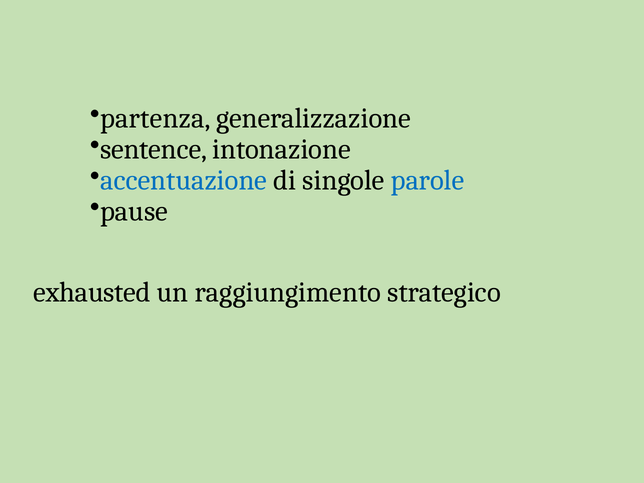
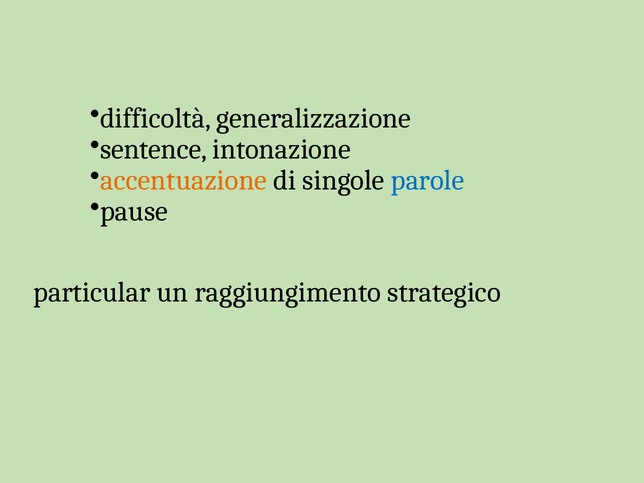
partenza: partenza -> difficoltà (156, 119)
accentuazione colour: blue -> orange (184, 180)
exhausted: exhausted -> particular (92, 292)
